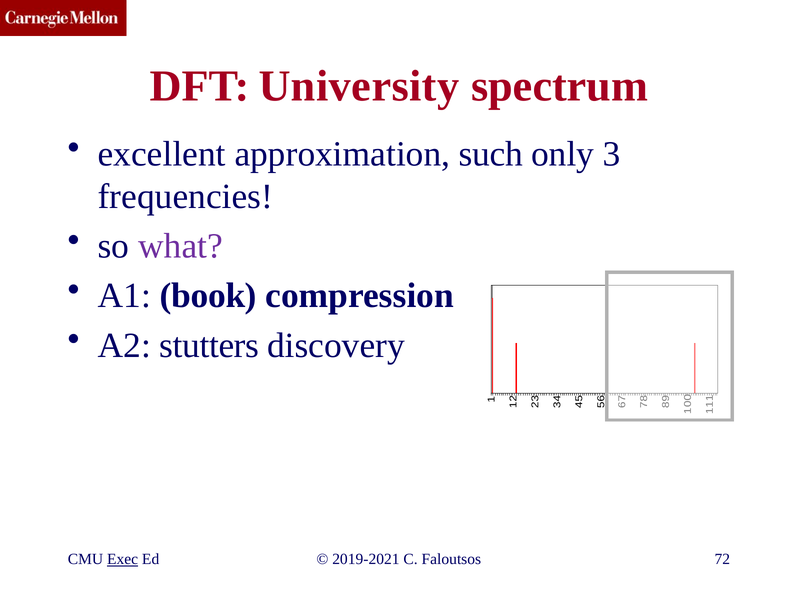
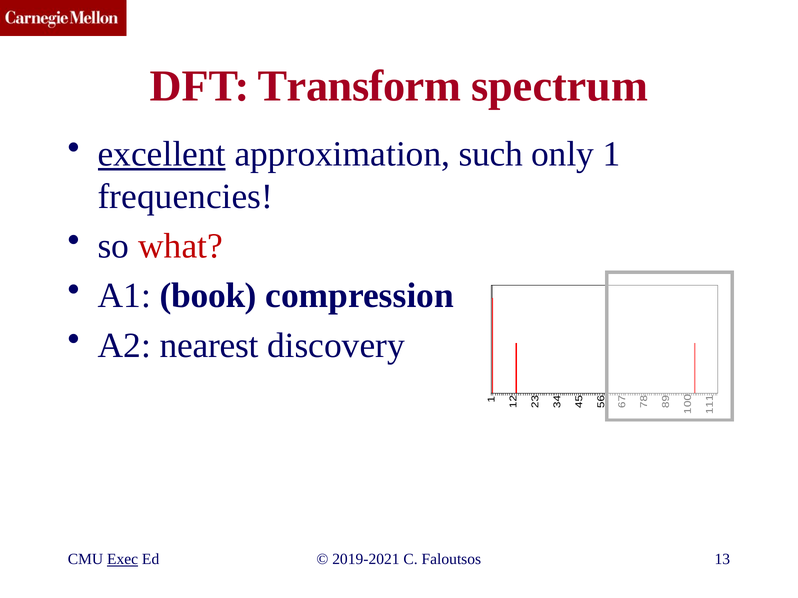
University: University -> Transform (359, 86)
excellent underline: none -> present (162, 154)
only 3: 3 -> 1 (612, 154)
what colour: purple -> red (180, 246)
stutters: stutters -> nearest (209, 346)
72: 72 -> 13 (722, 560)
